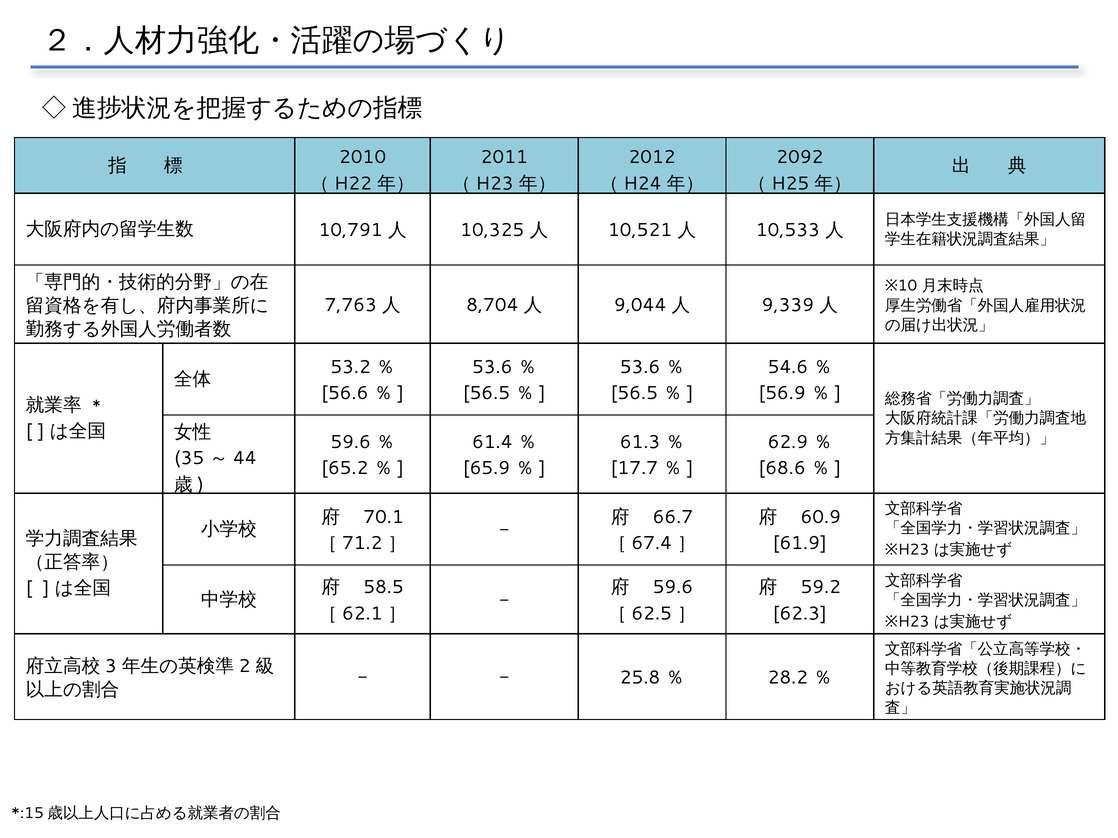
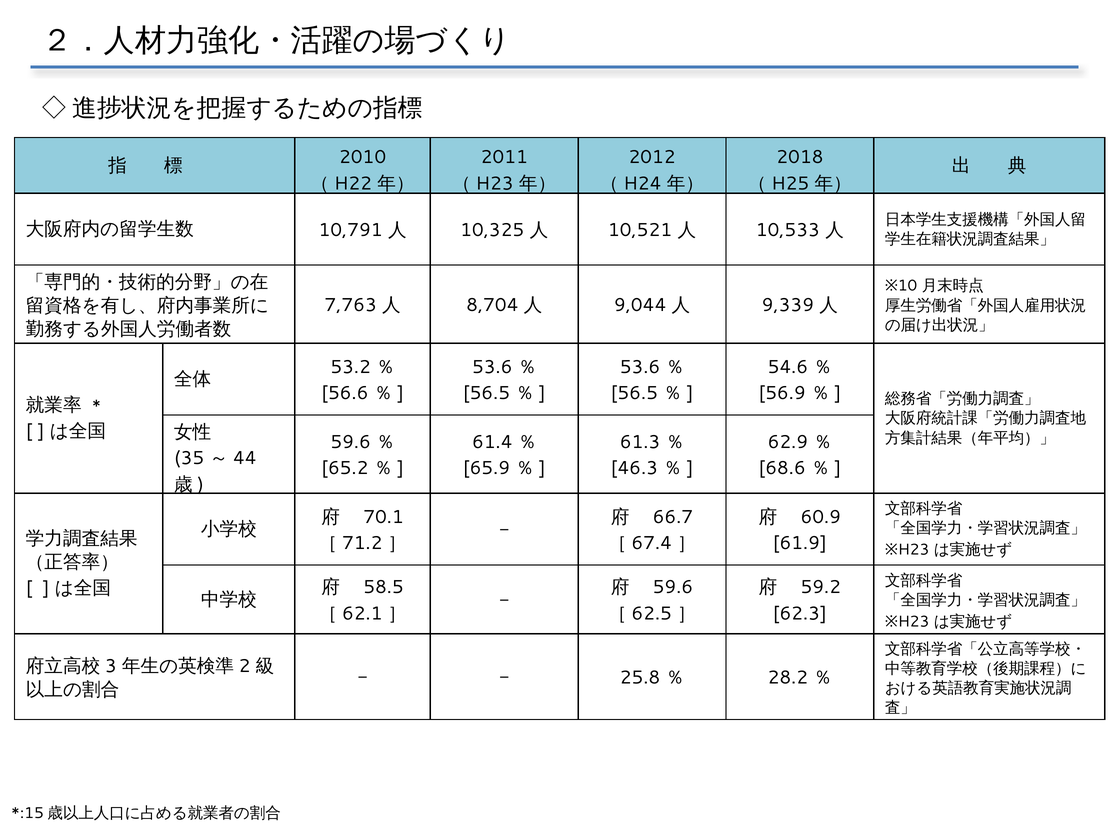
2092: 2092 -> 2018 (800, 157)
17.7: 17.7 -> 46.3 (634, 469)
